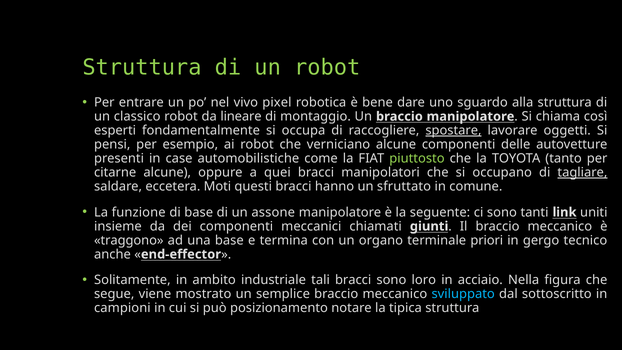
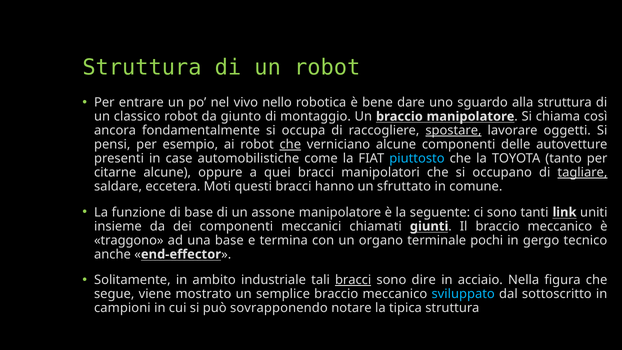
pixel: pixel -> nello (277, 102)
lineare: lineare -> giunto (241, 116)
esperti: esperti -> ancora (115, 130)
che underline: none -> present (290, 144)
piuttosto colour: light green -> light blue (417, 158)
priori: priori -> pochi (487, 240)
bracci underline: none -> present (353, 280)
loro: loro -> dire (424, 280)
posizionamento: posizionamento -> sovrapponendo (279, 308)
